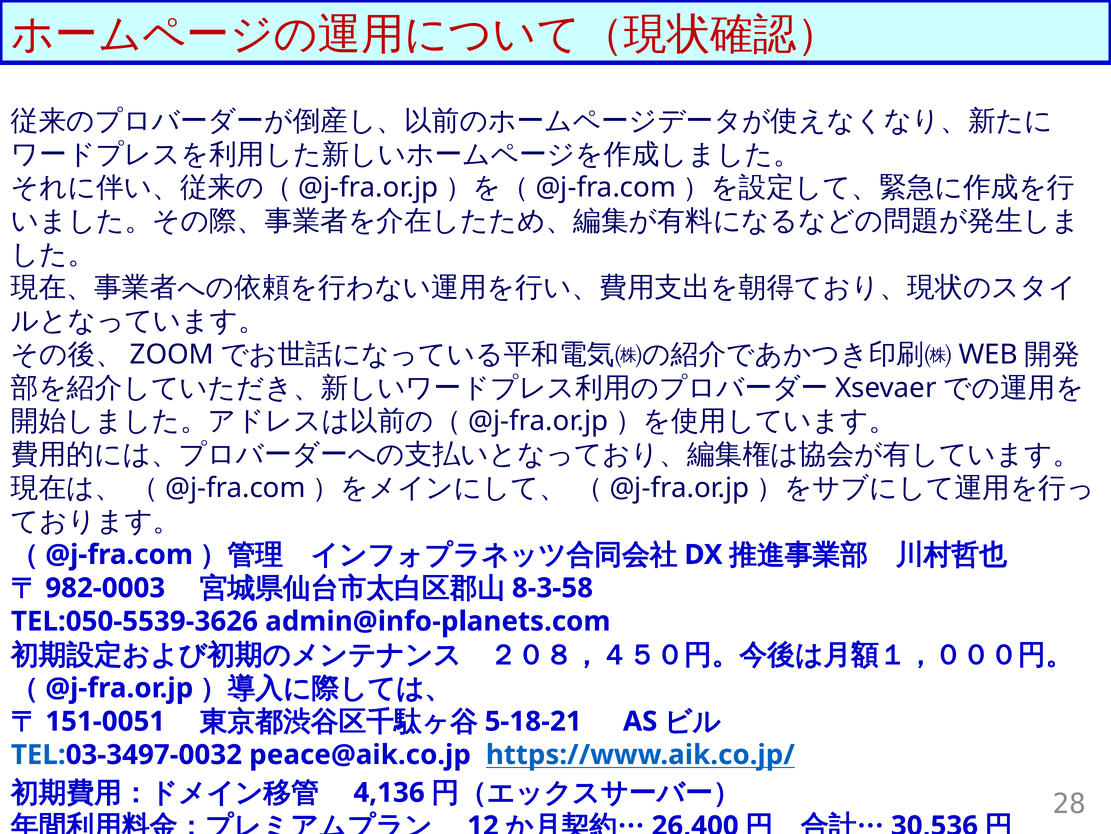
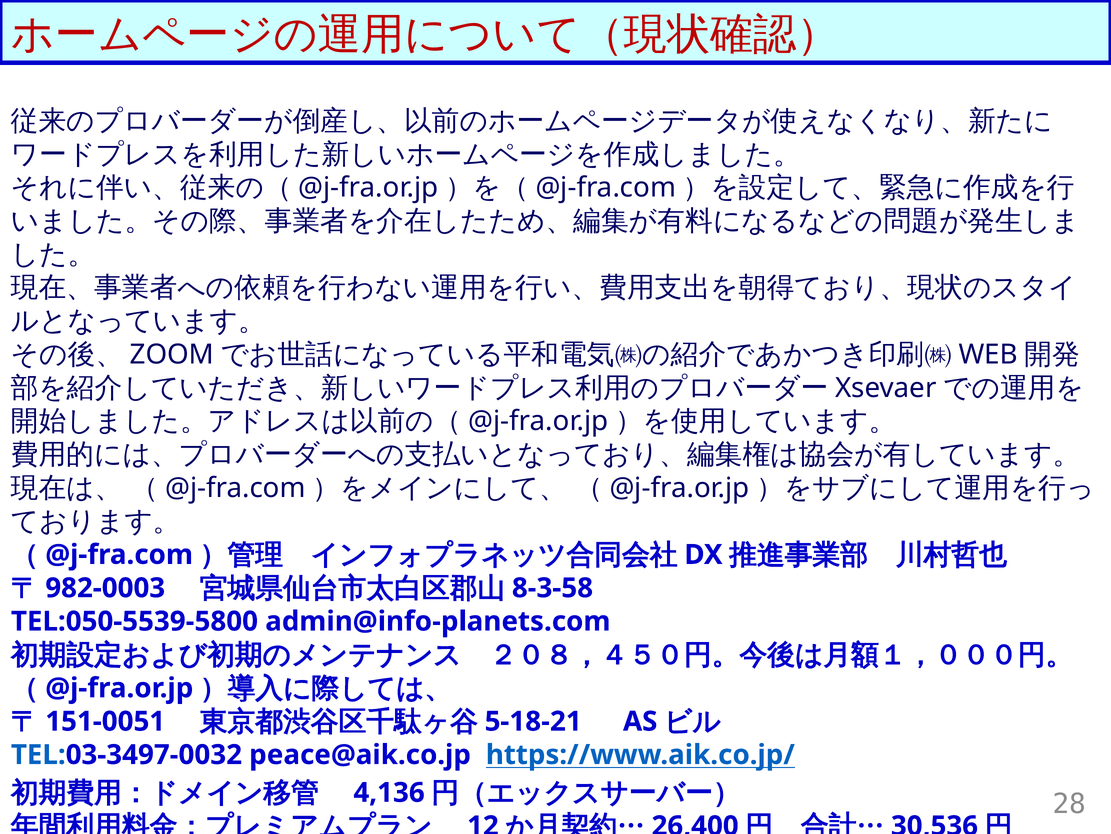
TEL:050-5539-3626: TEL:050-5539-3626 -> TEL:050-5539-5800 (134, 621)
